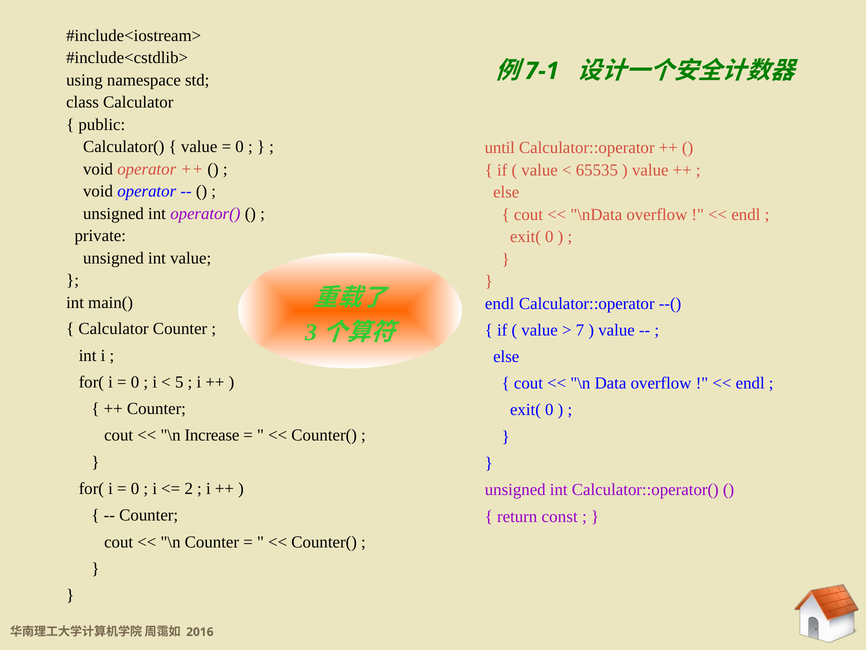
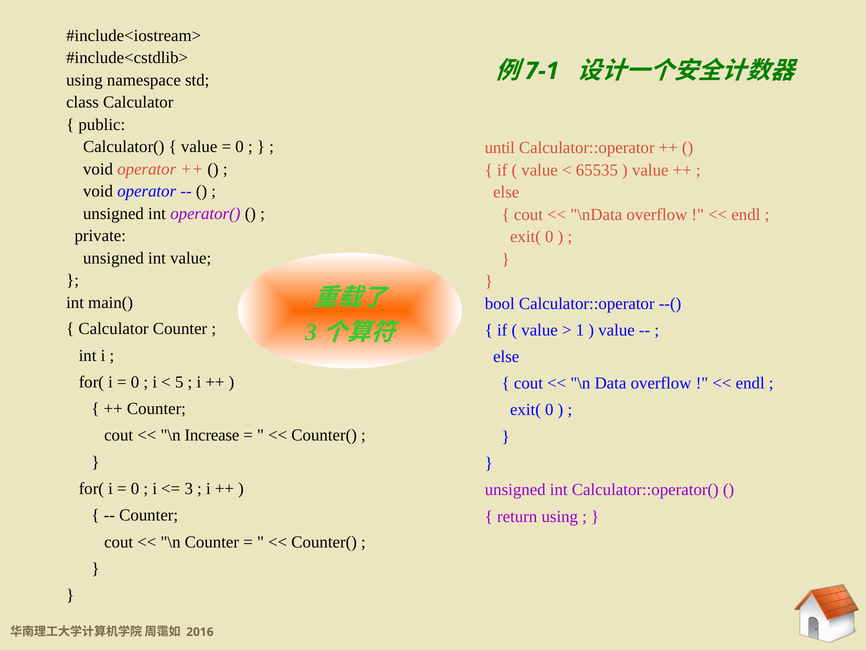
endl: endl -> bool (500, 303)
7: 7 -> 1 (580, 330)
2: 2 -> 3 (189, 488)
return const: const -> using (560, 516)
